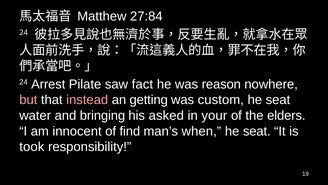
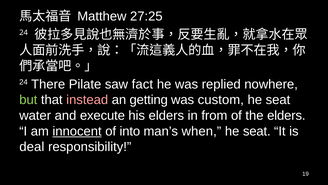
27:84: 27:84 -> 27:25 (146, 16)
Arrest: Arrest -> There (48, 84)
reason: reason -> replied (221, 84)
but colour: pink -> light green (28, 100)
bringing: bringing -> execute (102, 115)
his asked: asked -> elders (166, 115)
your: your -> from (214, 115)
innocent underline: none -> present (77, 131)
find: find -> into (130, 131)
took: took -> deal (32, 146)
